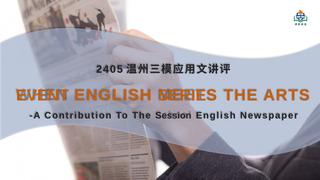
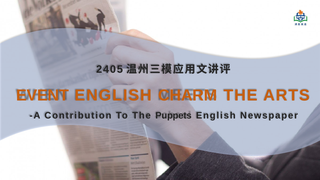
SERIES: SERIES -> CHARM (188, 95)
Session: Session -> Puppets (173, 116)
